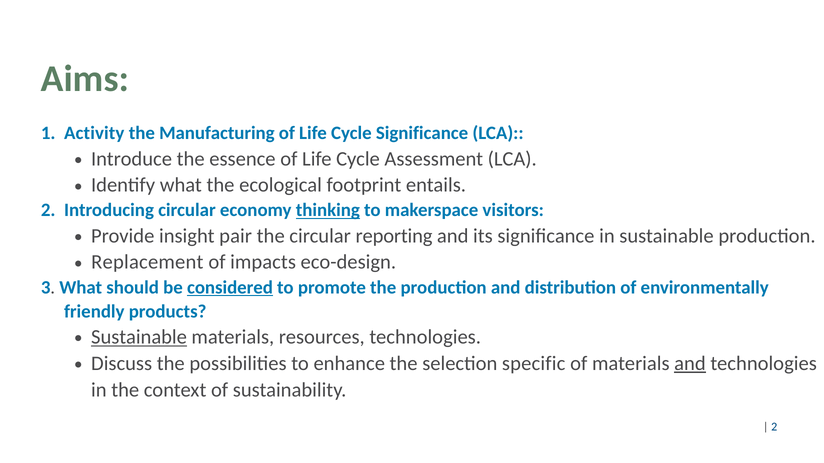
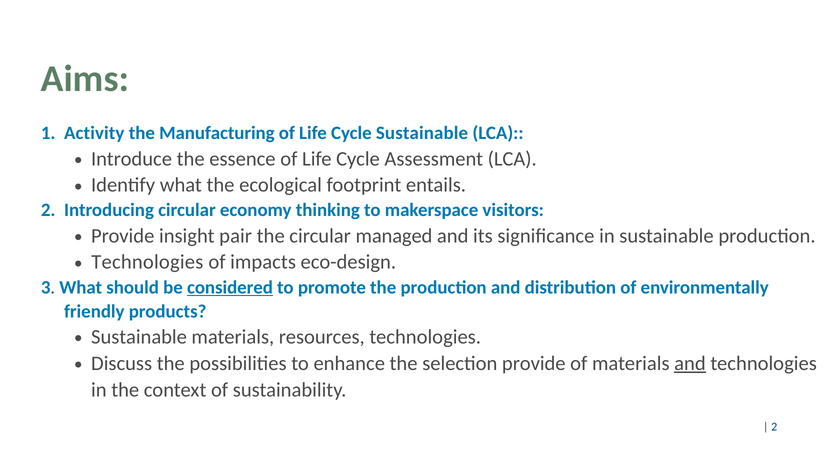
Cycle Significance: Significance -> Sustainable (422, 133)
thinking underline: present -> none (328, 210)
reporting: reporting -> managed (394, 236)
Replacement: Replacement -> Technologies (147, 262)
Sustainable underline: present -> none (139, 337)
selection specific: specific -> provide (534, 364)
